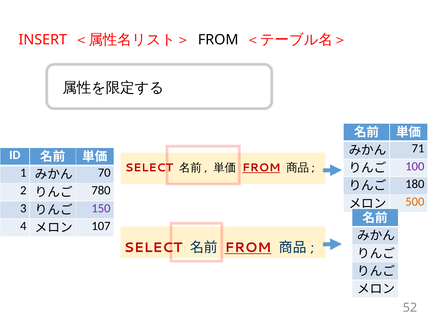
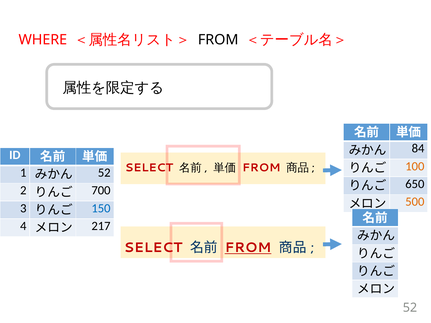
INSERT: INSERT -> WHERE (43, 40)
71: 71 -> 84 (418, 149)
100 colour: purple -> orange (415, 166)
FROM underline: present -> none (261, 168)
70: 70 -> 52 (104, 173)
180: 180 -> 650 (415, 184)
780: 780 -> 700 (101, 191)
150 colour: purple -> blue (101, 208)
107: 107 -> 217 (101, 226)
